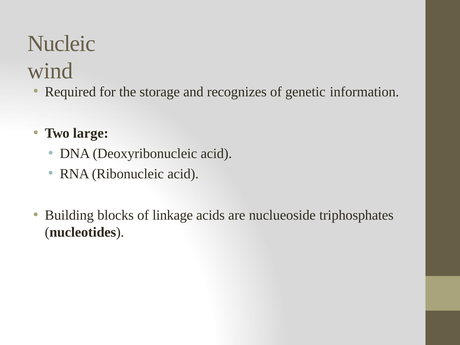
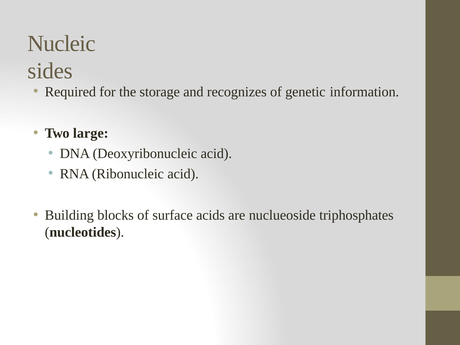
wind: wind -> sides (50, 71)
linkage: linkage -> surface (173, 215)
